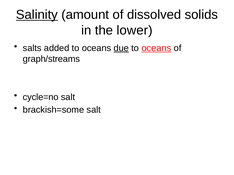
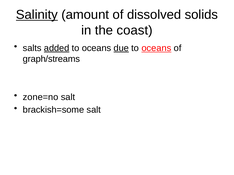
lower: lower -> coast (135, 30)
added underline: none -> present (57, 48)
cycle=no: cycle=no -> zone=no (41, 97)
